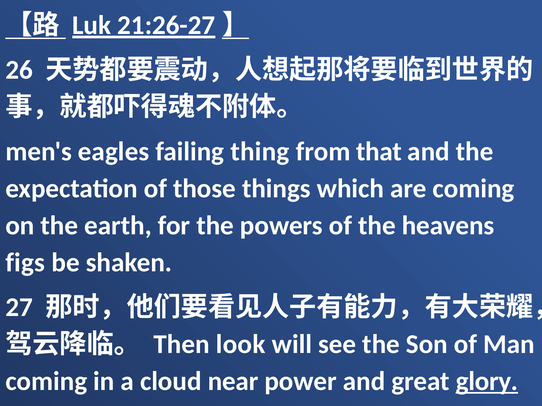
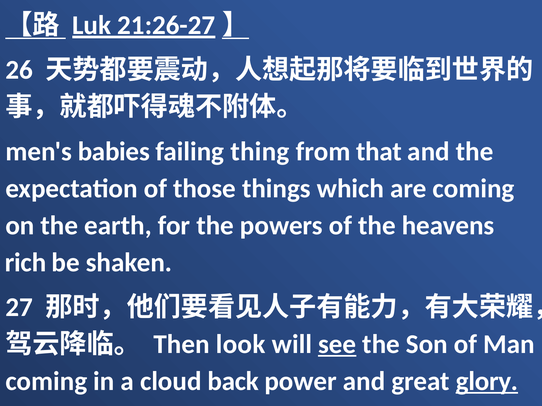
eagles: eagles -> babies (114, 152)
figs: figs -> rich (26, 263)
see underline: none -> present (337, 345)
near: near -> back (233, 382)
